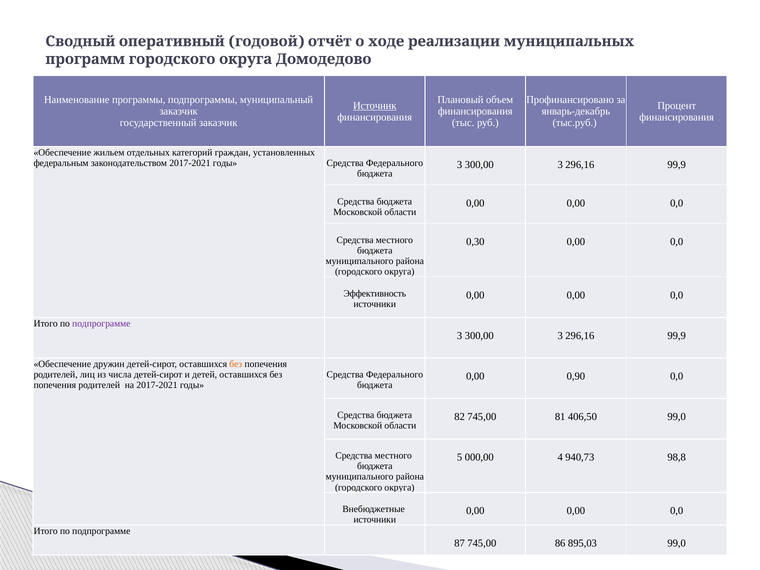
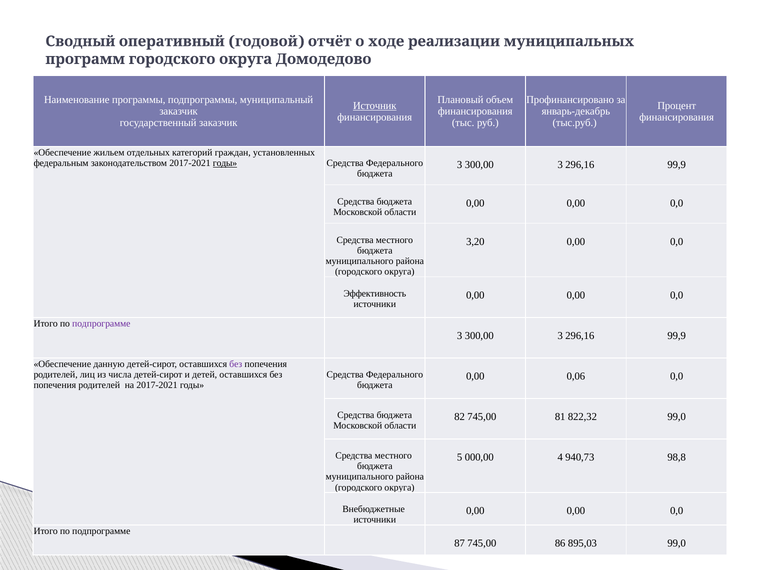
годы underline: none -> present (225, 163)
0,30: 0,30 -> 3,20 (475, 242)
дружин: дружин -> данную (109, 364)
без colour: orange -> purple (236, 364)
0,90: 0,90 -> 0,06 (576, 376)
406,50: 406,50 -> 822,32 (582, 417)
